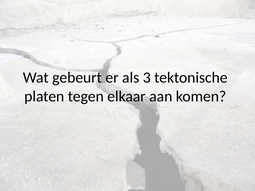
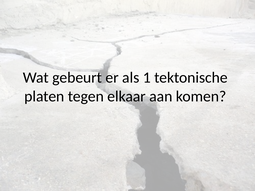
3: 3 -> 1 (147, 78)
